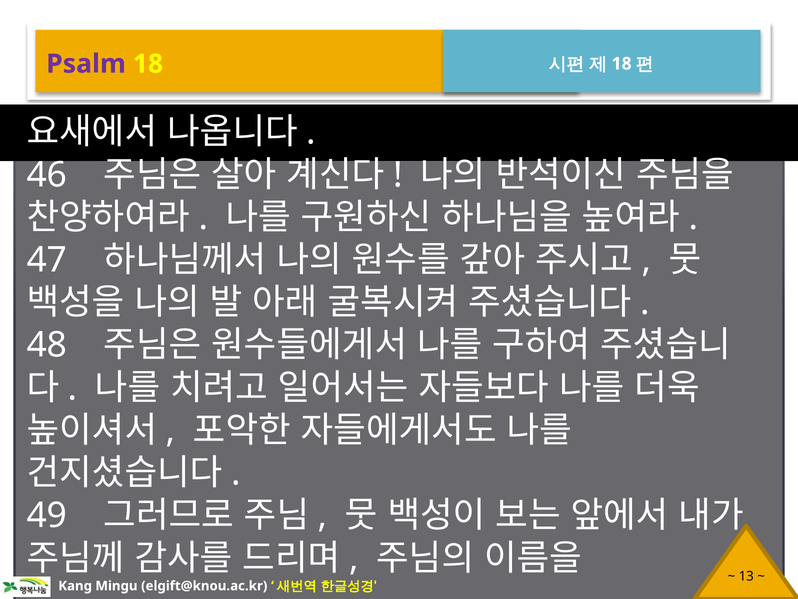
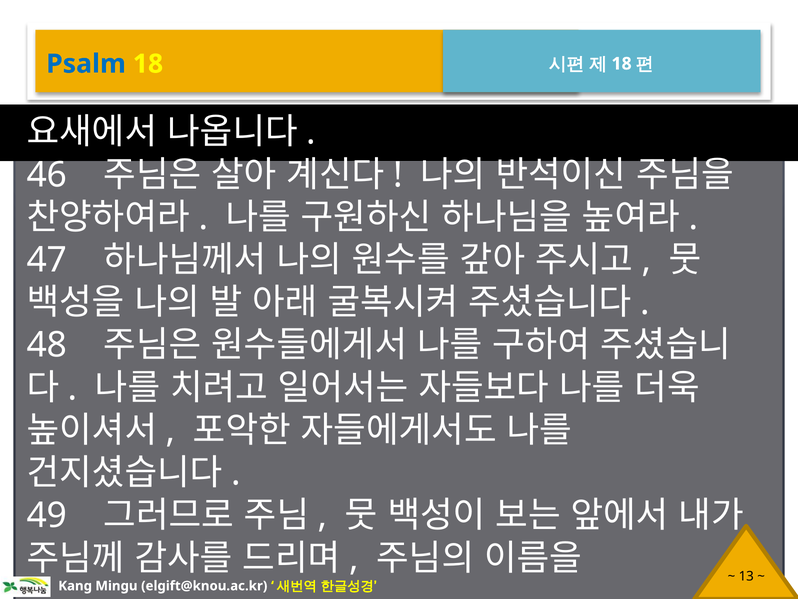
Psalm colour: purple -> blue (86, 64)
